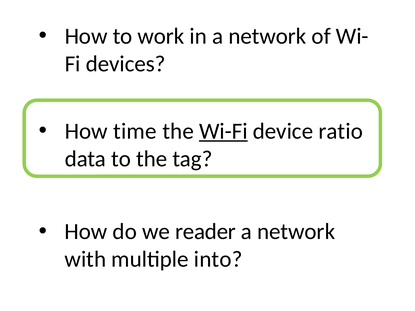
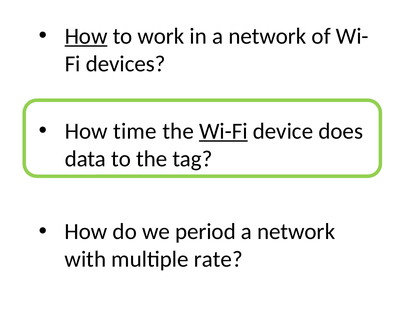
How underline: none -> present (86, 36)
ratio: ratio -> does (341, 131)
reader: reader -> period (205, 232)
into: into -> rate (218, 260)
